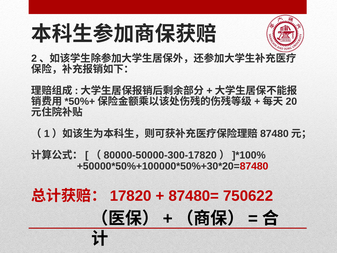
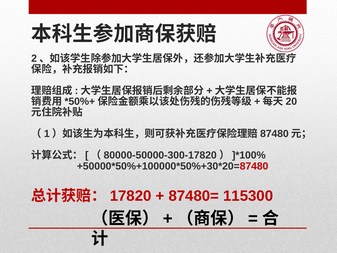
750622: 750622 -> 115300 (248, 196)
